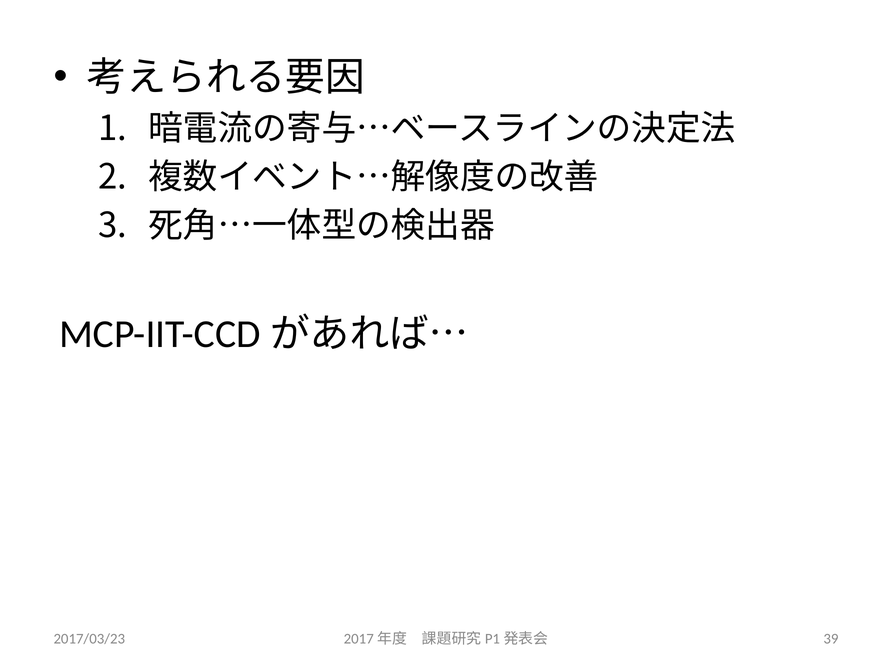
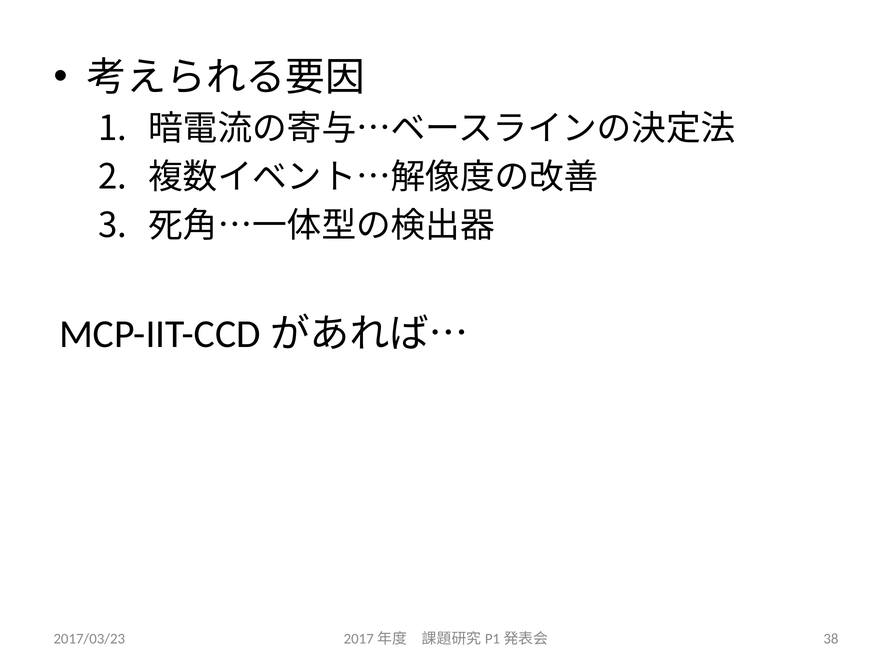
39: 39 -> 38 (831, 639)
